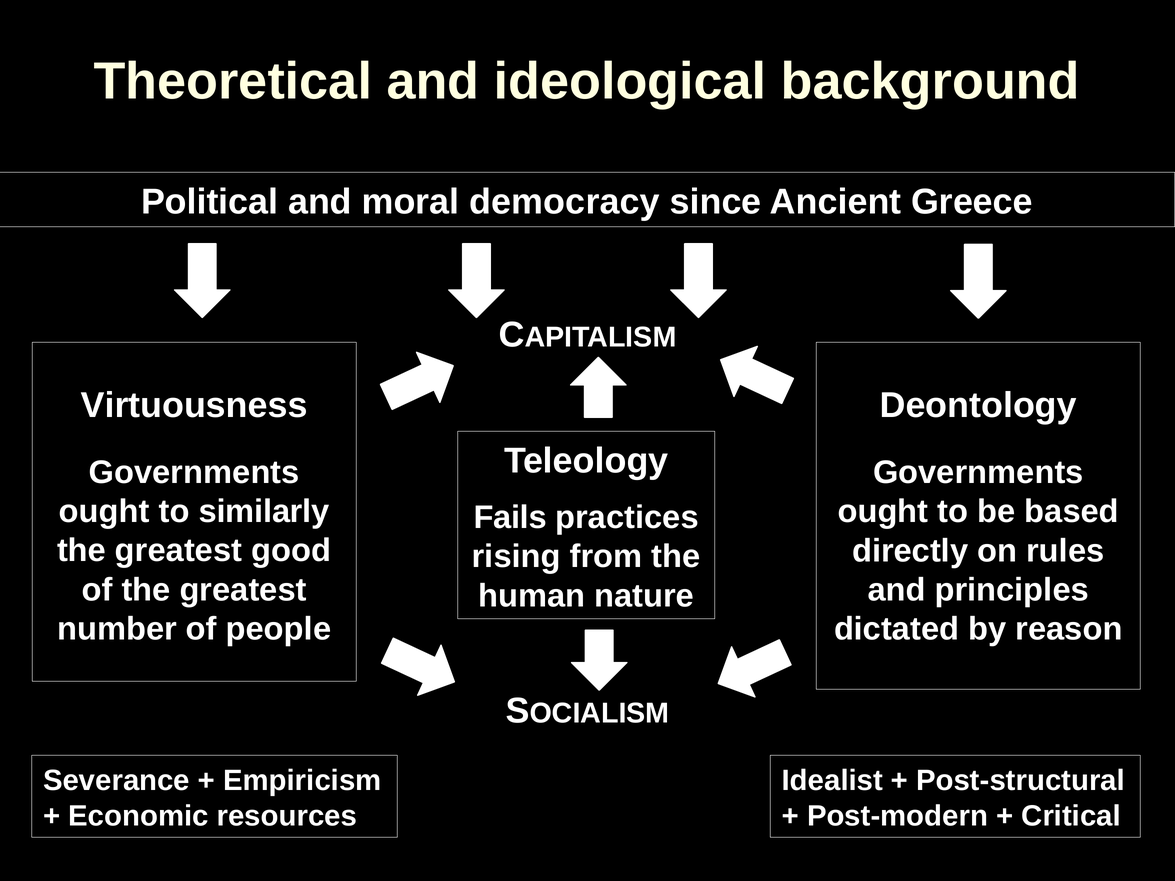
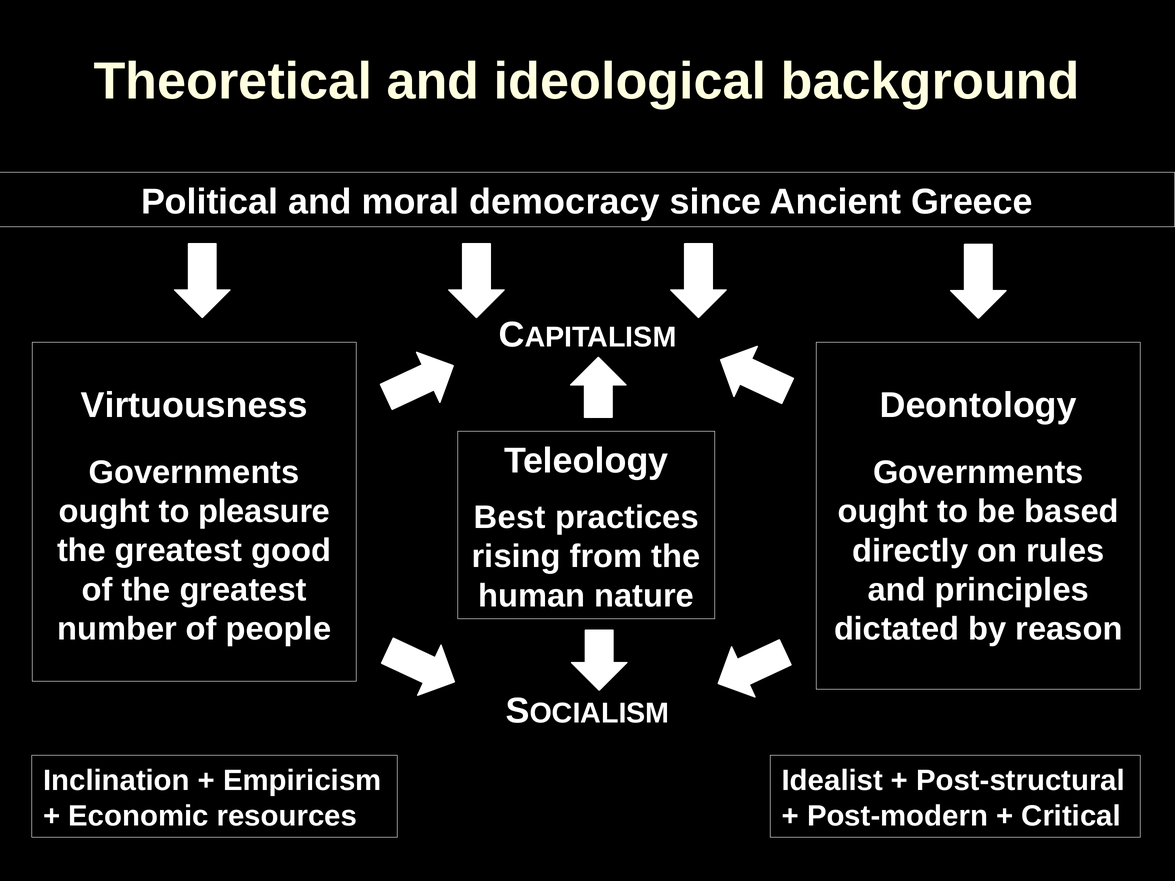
similarly: similarly -> pleasure (264, 512)
Fails: Fails -> Best (510, 518)
Severance: Severance -> Inclination (116, 781)
